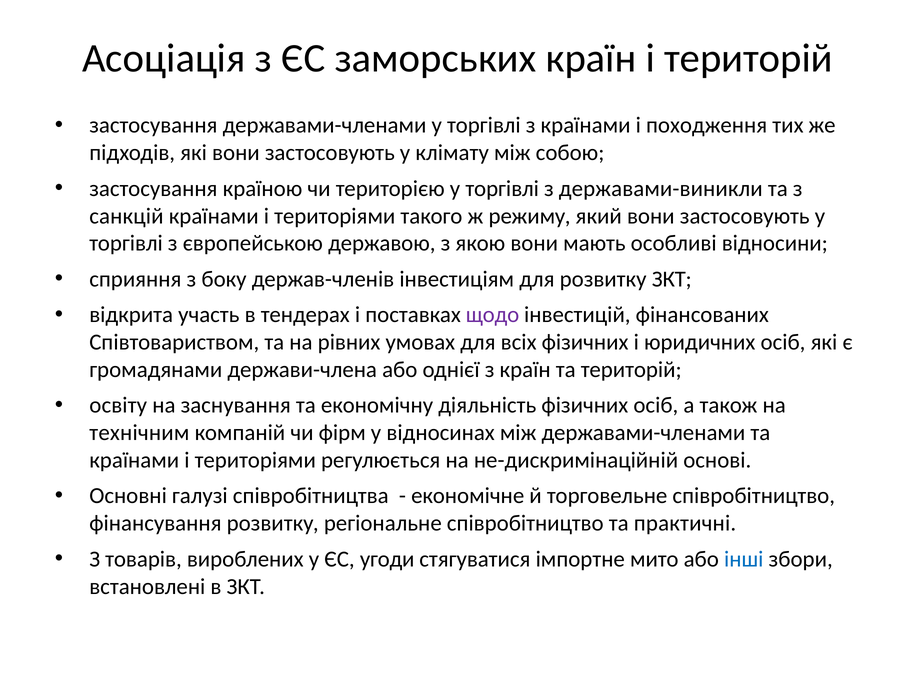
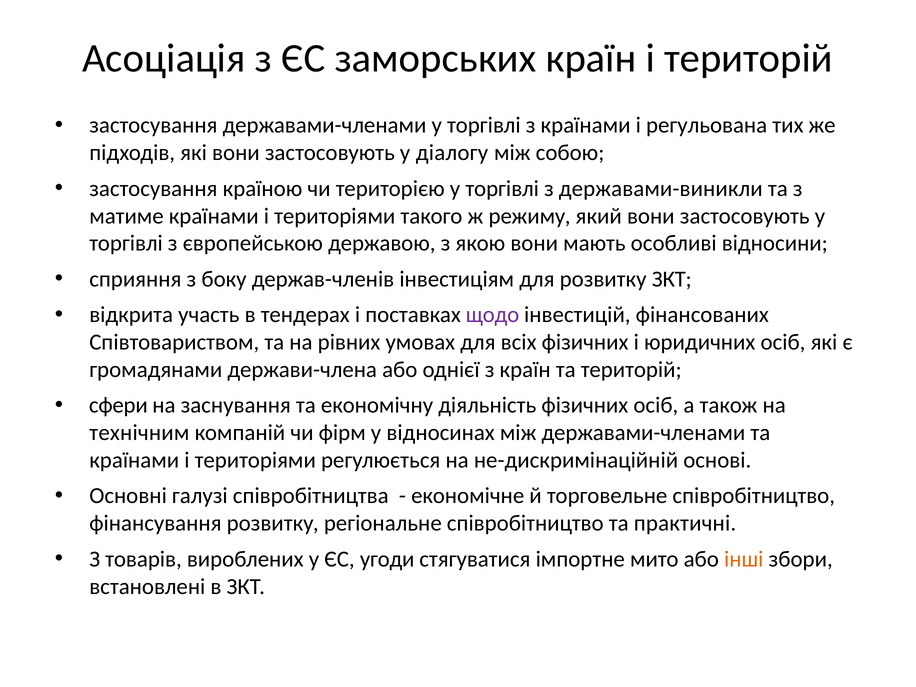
походження: походження -> регульована (707, 125)
клімату: клімату -> діалогу (452, 153)
санкцій: санкцій -> матиме (127, 216)
освіту: освіту -> сфери (118, 405)
інші colour: blue -> orange (744, 559)
